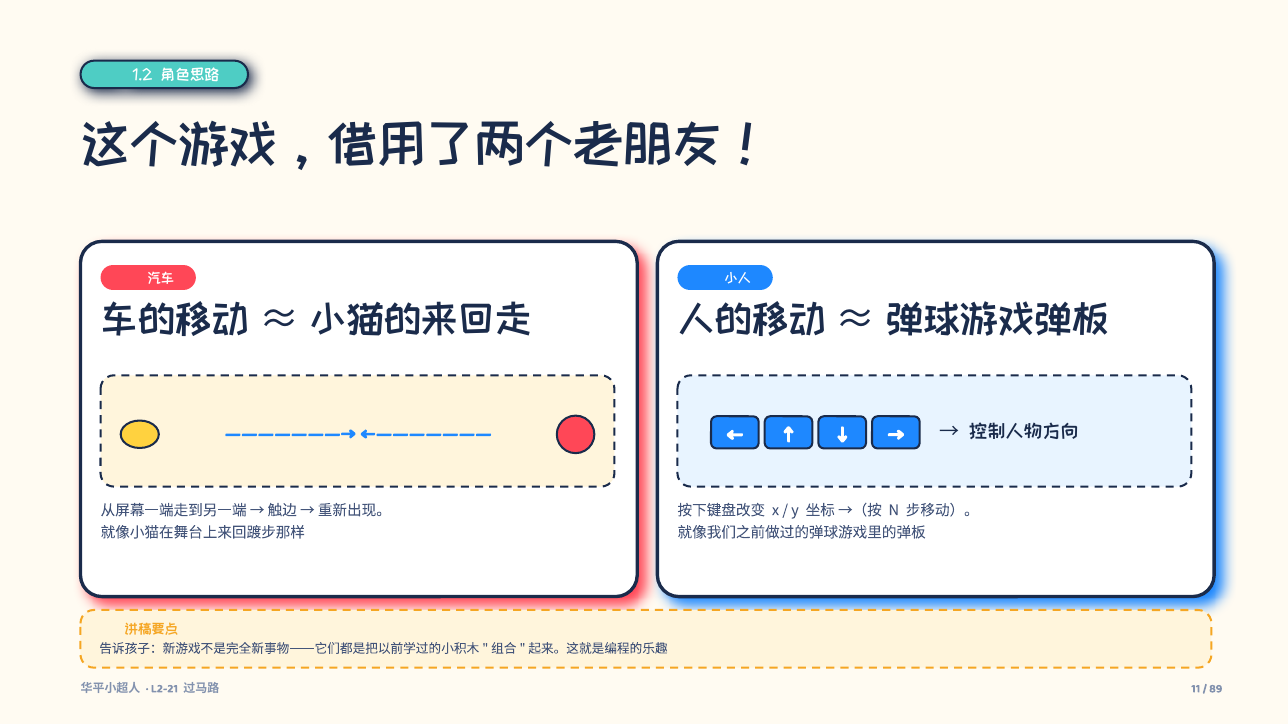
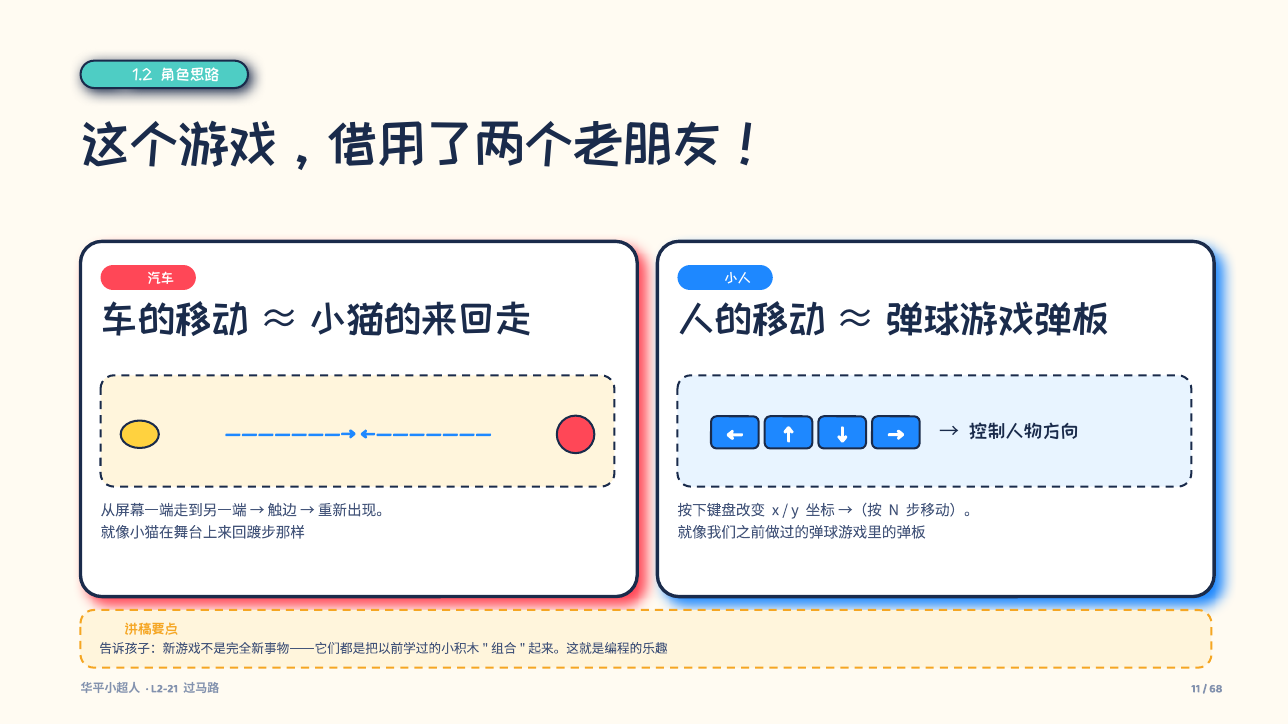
89: 89 -> 68 (1216, 689)
